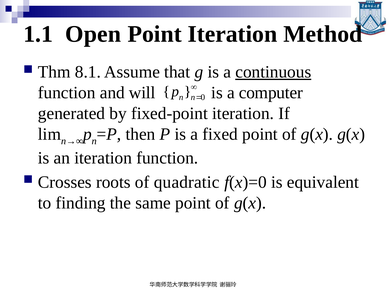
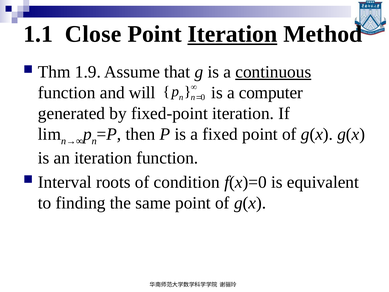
Open: Open -> Close (93, 34)
Iteration underline: none -> present (232, 34)
8.1: 8.1 -> 1.9 (88, 72)
Crosses: Crosses -> Interval (65, 182)
quadratic: quadratic -> condition (187, 182)
